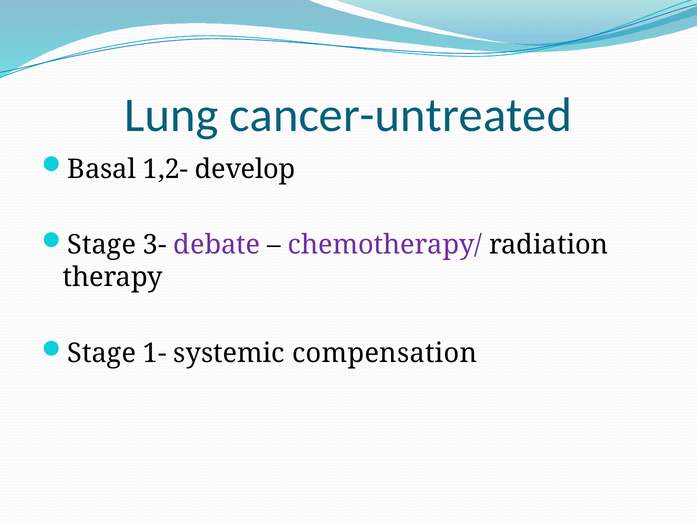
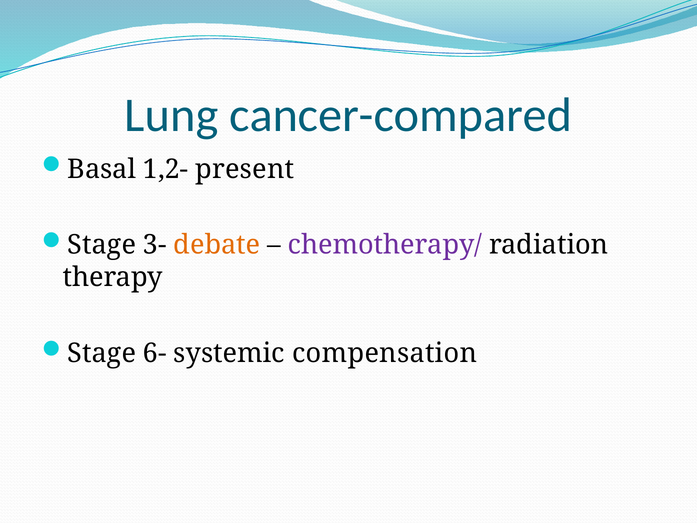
cancer-untreated: cancer-untreated -> cancer-compared (401, 115)
develop: develop -> present (245, 169)
debate colour: purple -> orange (217, 245)
1-: 1- -> 6- (155, 353)
